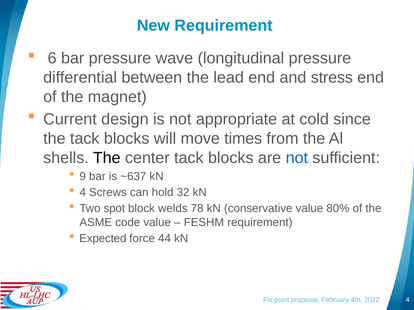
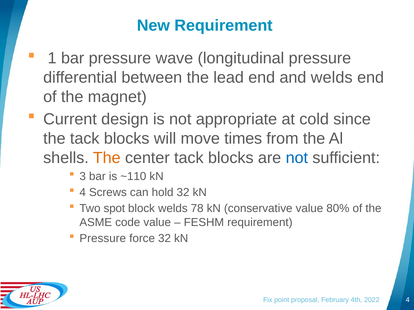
6: 6 -> 1 (52, 58)
and stress: stress -> welds (332, 78)
The colour: black -> orange (107, 158)
9: 9 -> 3 (83, 177)
~637: ~637 -> ~110 (133, 177)
Expected: Expected -> Pressure (103, 239)
force 44: 44 -> 32 (165, 239)
